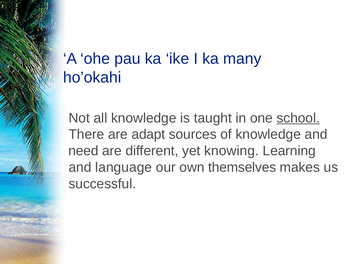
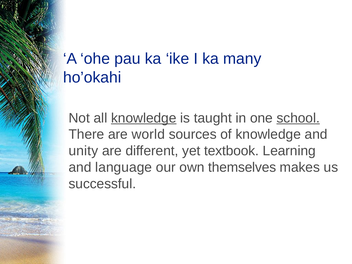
knowledge underline: none -> present (144, 118)
adapt: adapt -> world (148, 134)
need: need -> unity (83, 151)
knowing: knowing -> textbook (232, 151)
